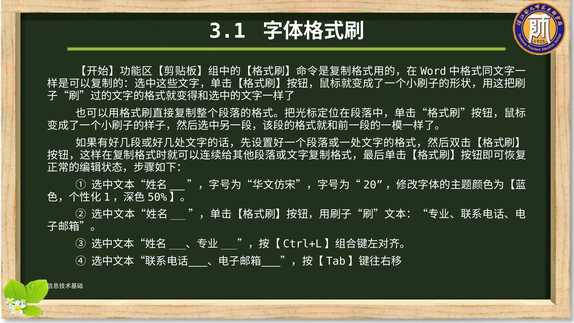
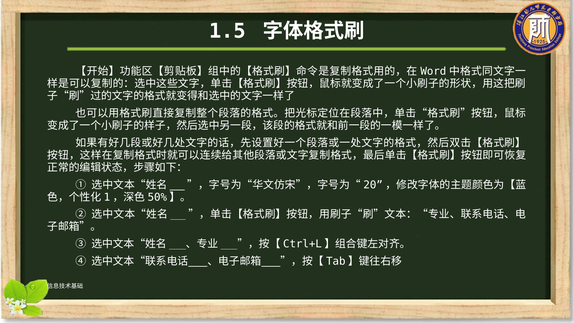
3.1: 3.1 -> 1.5 (227, 31)
